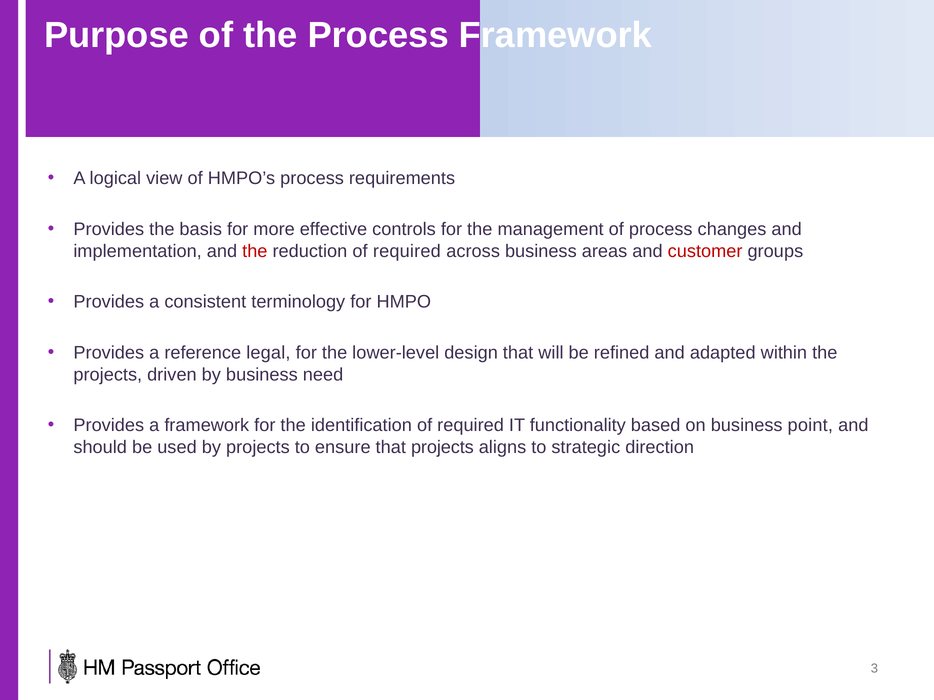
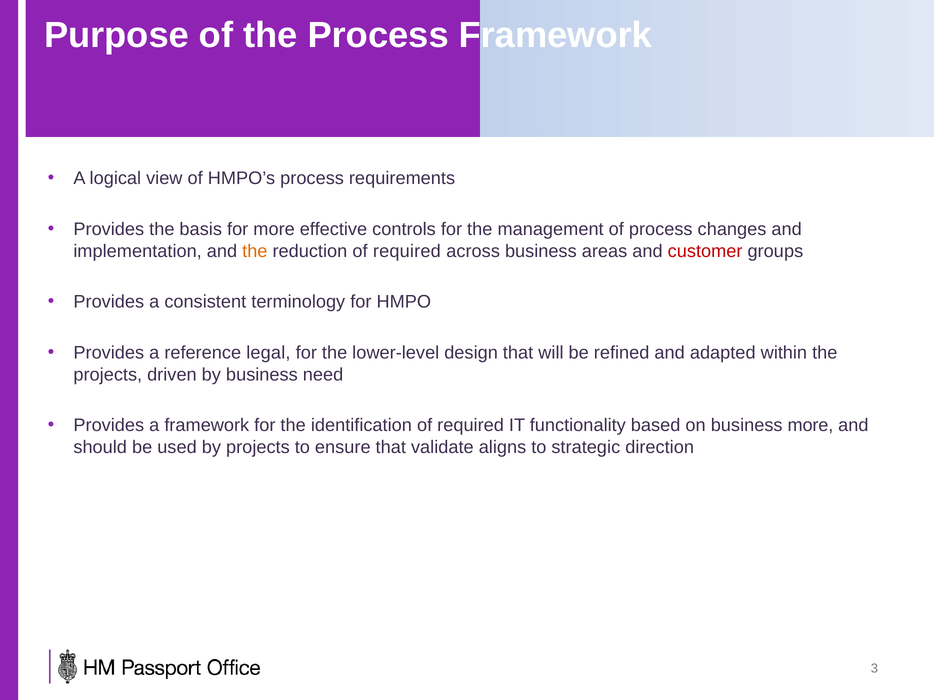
the colour: red -> orange (255, 251)
business point: point -> more (810, 426)
that projects: projects -> validate (442, 448)
